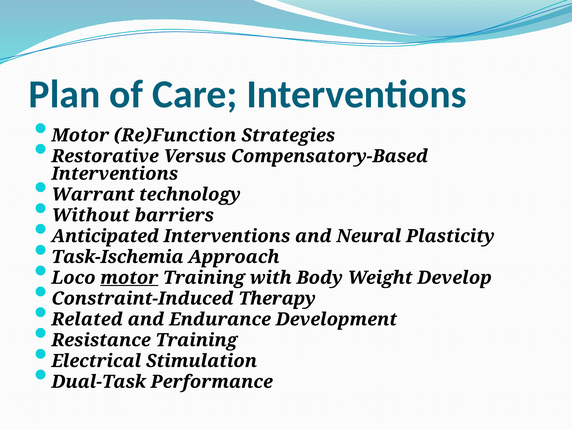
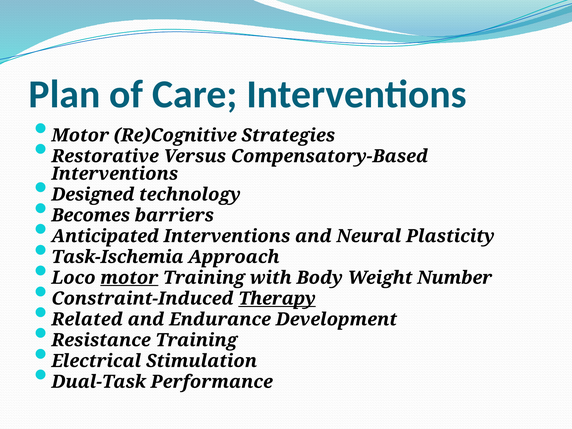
Re)Function: Re)Function -> Re)Cognitive (175, 135)
Warrant: Warrant -> Designed (93, 195)
Without: Without -> Becomes (91, 215)
Develop: Develop -> Number (455, 278)
Therapy underline: none -> present (277, 299)
